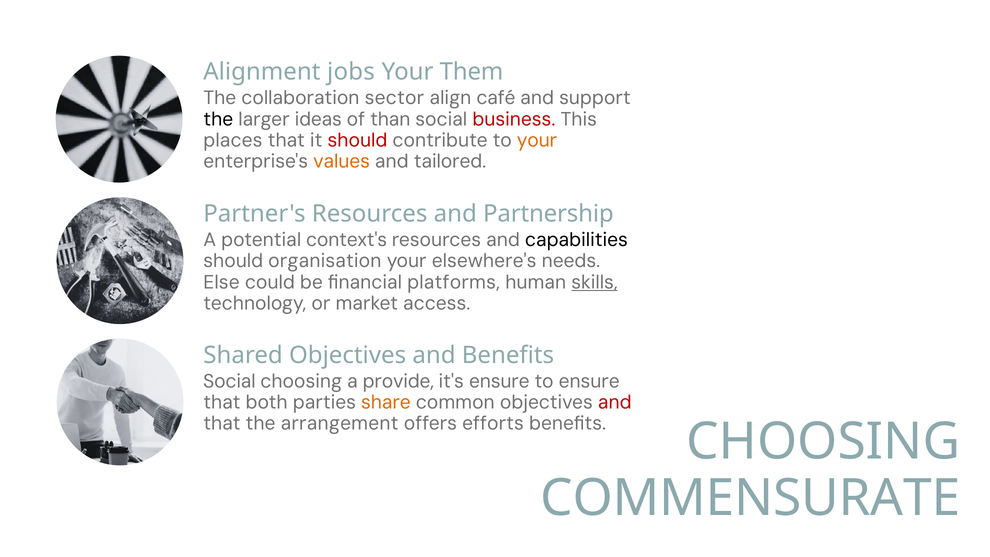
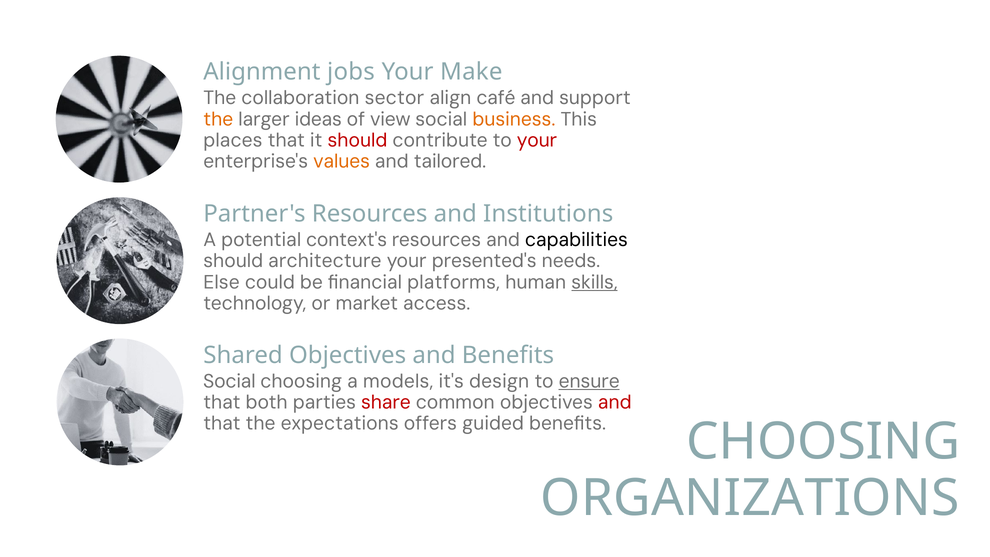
Them: Them -> Make (471, 72)
the colour: black -> orange (218, 119)
than: than -> view (390, 119)
business colour: red -> orange (514, 119)
your colour: orange -> red (537, 140)
Partnership: Partnership -> Institutions (548, 214)
organisation: organisation -> architecture (325, 261)
elsewhere's: elsewhere's -> presented's (484, 261)
provide: provide -> models (398, 381)
it's ensure: ensure -> design (499, 381)
ensure underline: none -> present (589, 381)
share colour: orange -> red (386, 402)
arrangement: arrangement -> expectations (340, 423)
efforts: efforts -> guided (493, 423)
COMMENSURATE: COMMENSURATE -> ORGANIZATIONS (750, 498)
